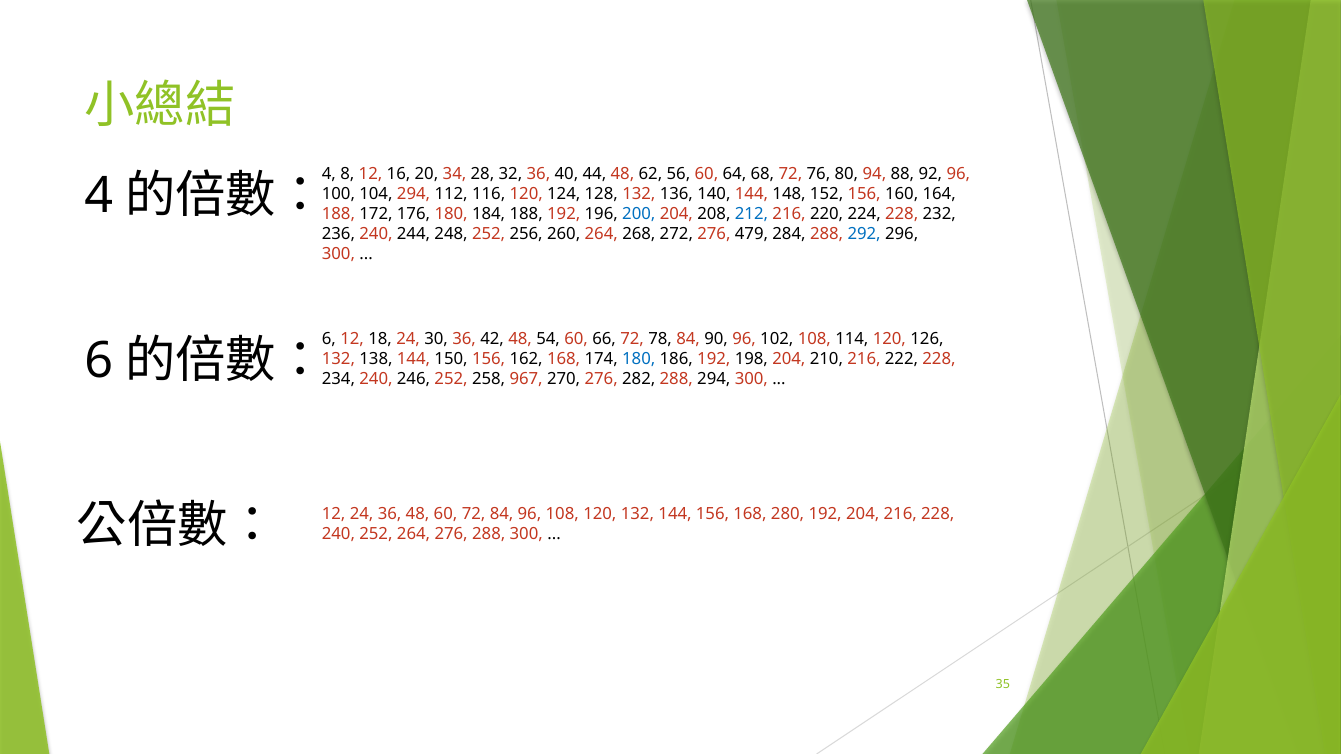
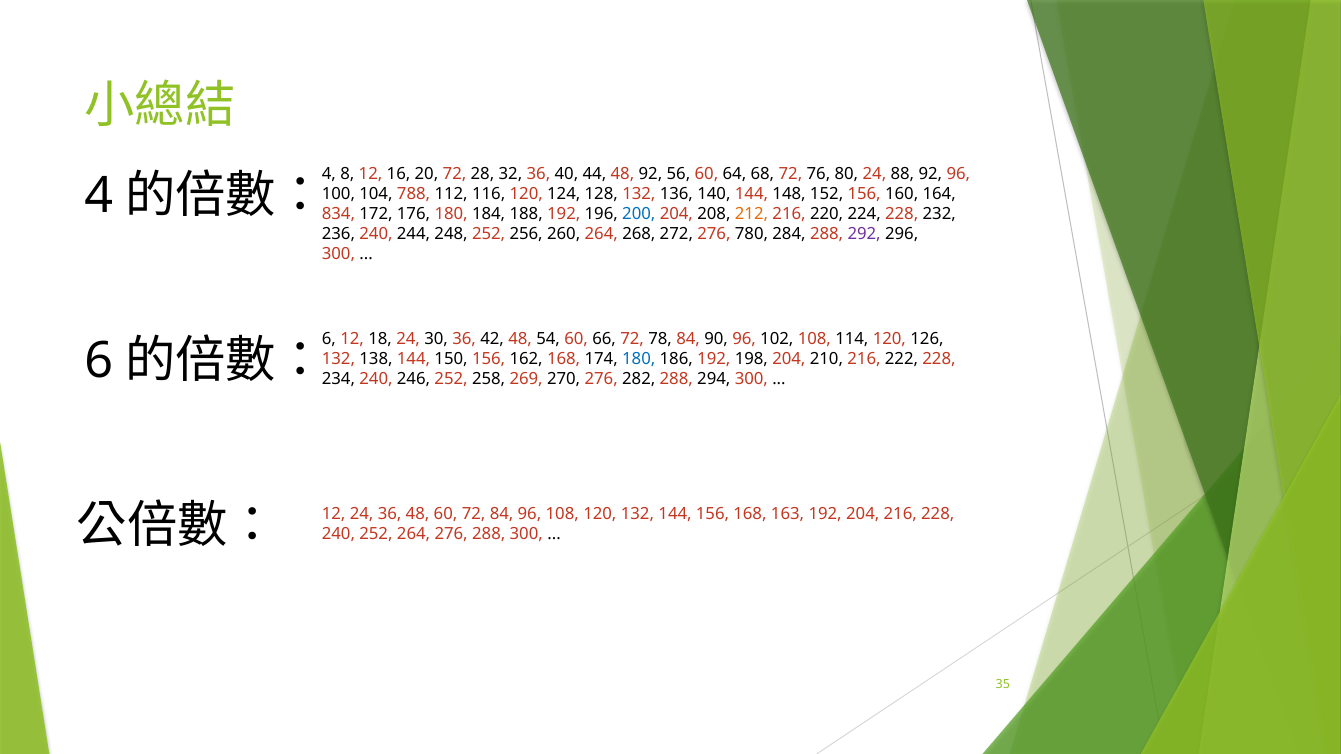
20 34: 34 -> 72 (455, 174)
48 62: 62 -> 92 (650, 174)
80 94: 94 -> 24 (874, 174)
104 294: 294 -> 788 (414, 194)
188: 188 -> 834 (338, 214)
212 colour: blue -> orange (751, 214)
479: 479 -> 780 (751, 234)
292 colour: blue -> purple (864, 234)
967: 967 -> 269 (526, 379)
280: 280 -> 163 (788, 514)
